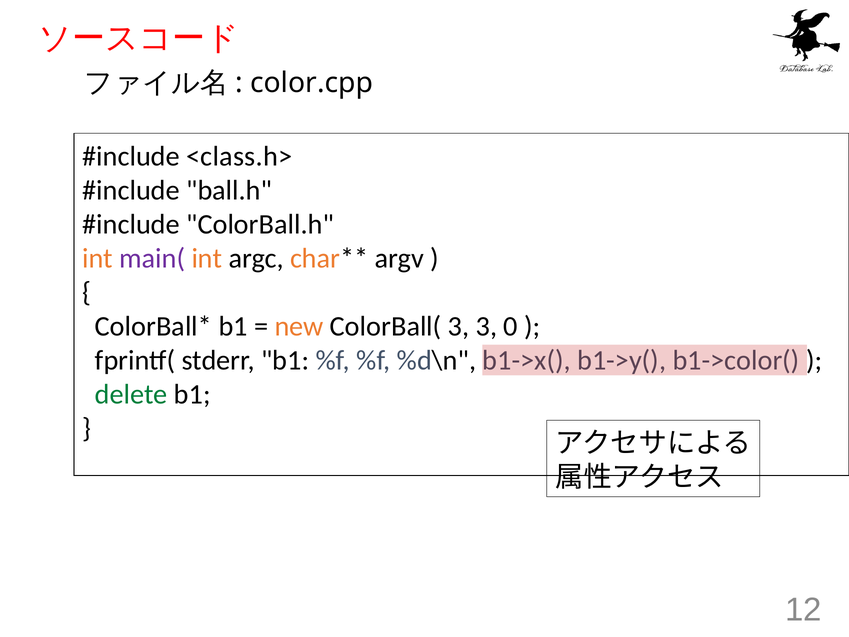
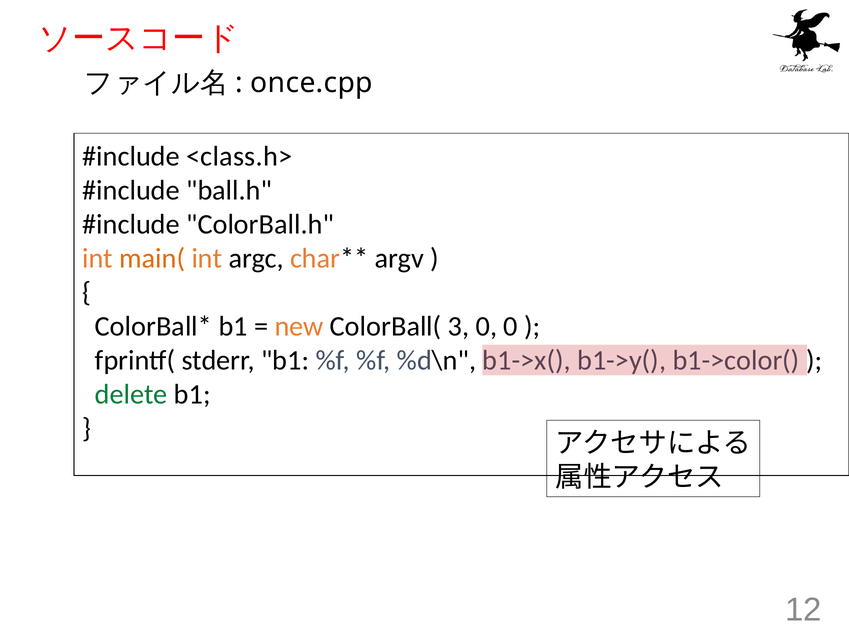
color.cpp: color.cpp -> once.cpp (312, 83)
main( colour: purple -> orange (152, 258)
3 3: 3 -> 0 (486, 326)
